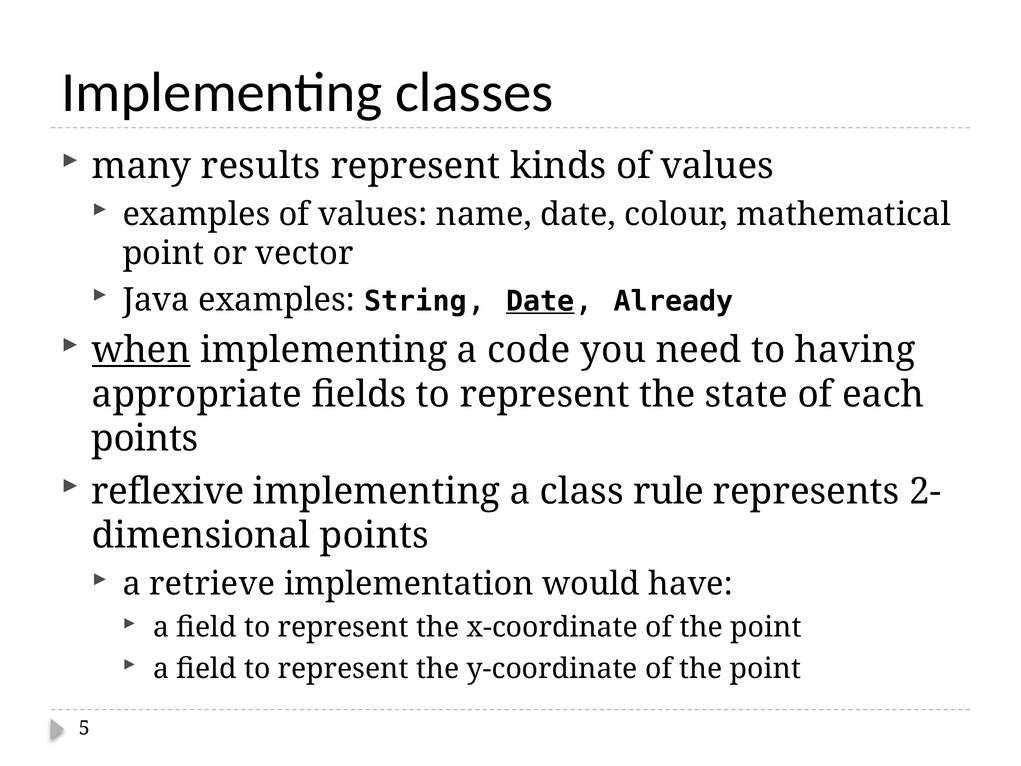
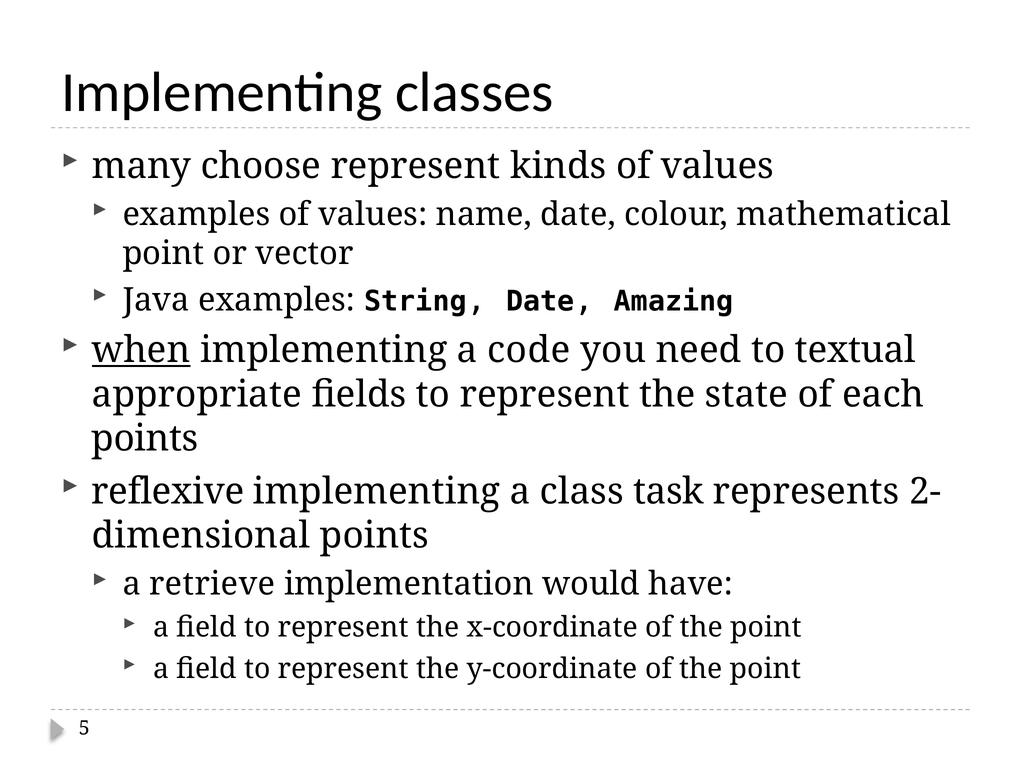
results: results -> choose (261, 166)
Date underline: present -> none (540, 301)
Already: Already -> Amazing (674, 301)
having: having -> textual (855, 350)
rule: rule -> task (668, 491)
